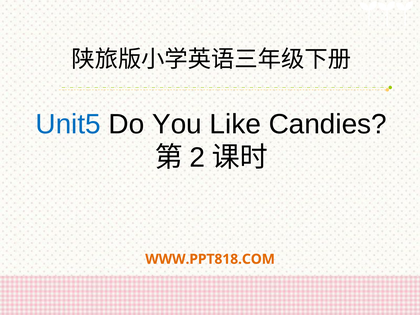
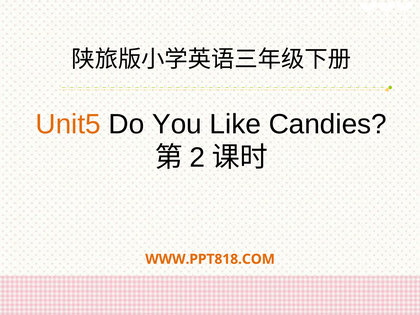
Unit5 colour: blue -> orange (68, 124)
